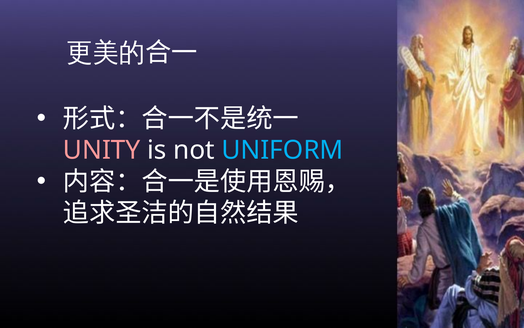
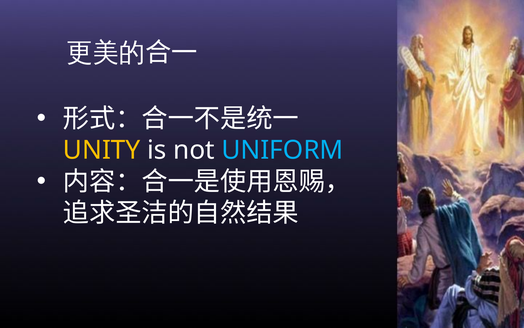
UNITY colour: pink -> yellow (102, 150)
